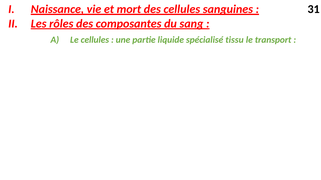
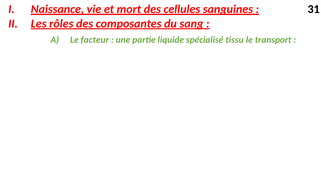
Le cellules: cellules -> facteur (95, 40)
